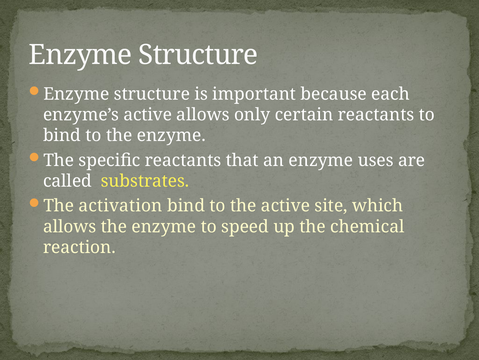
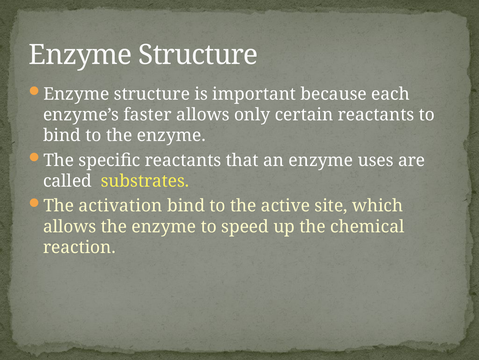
enzyme’s active: active -> faster (148, 115)
